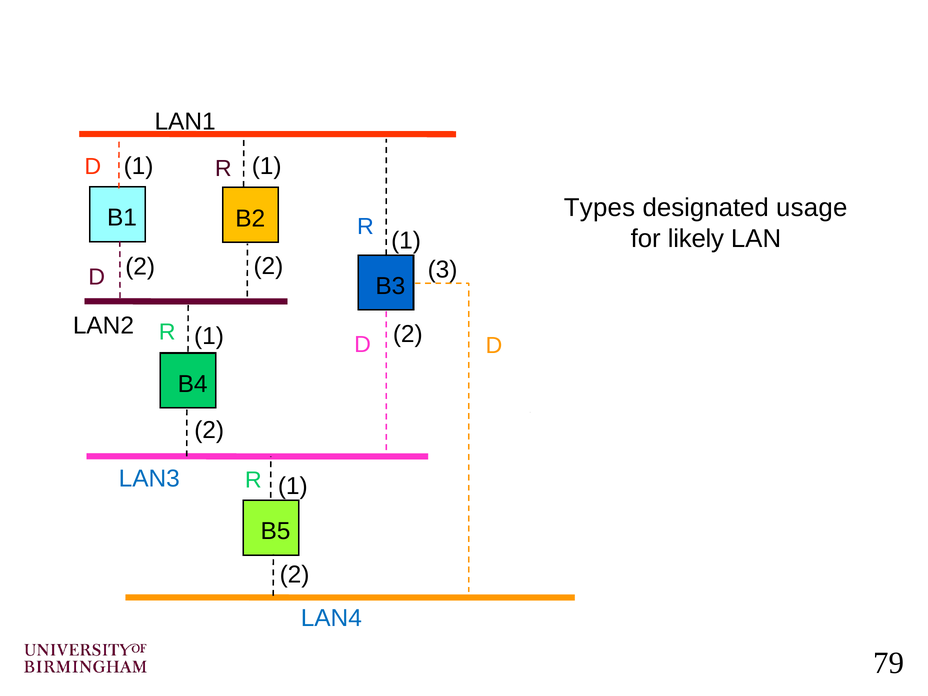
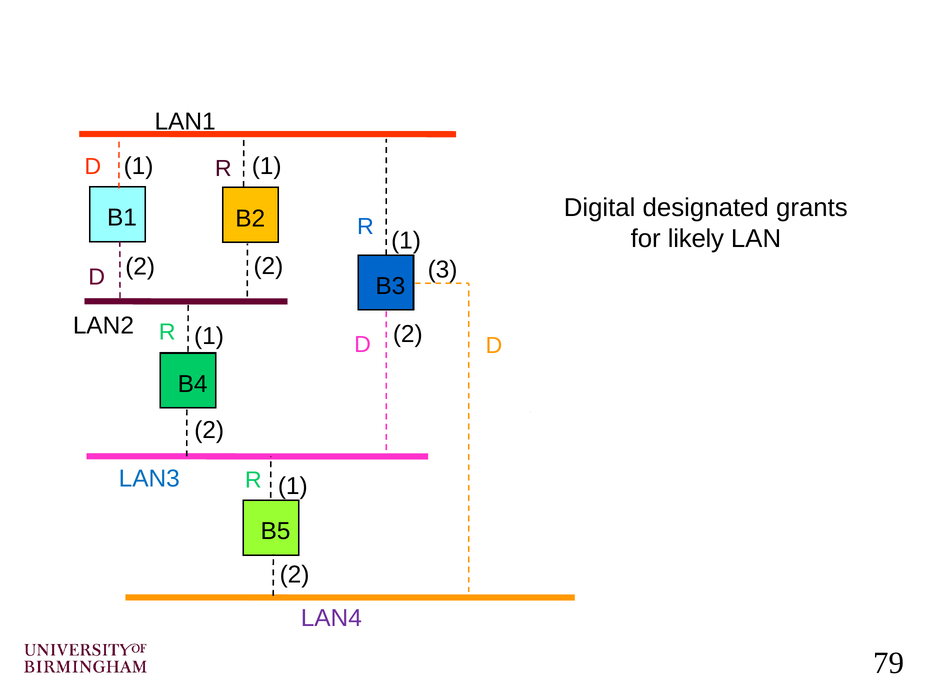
Types: Types -> Digital (600, 208)
usage: usage -> grants (812, 208)
LAN4 colour: blue -> purple (331, 618)
